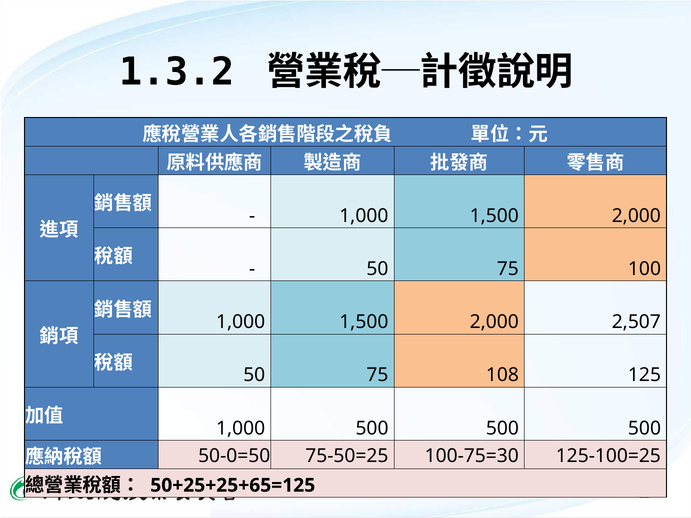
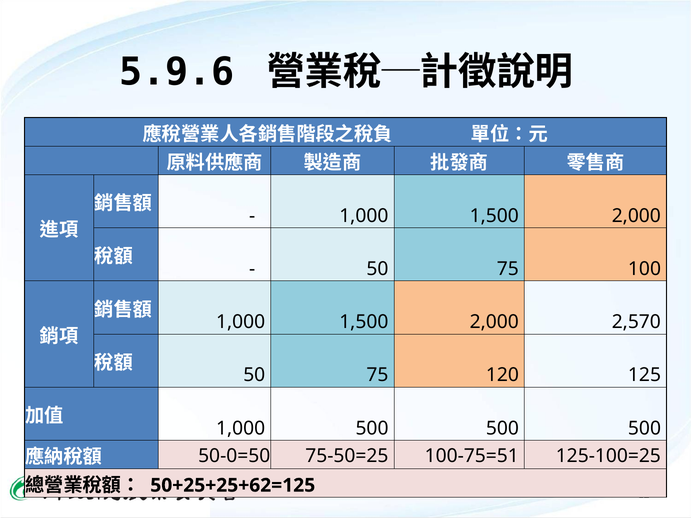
1.3.2: 1.3.2 -> 5.9.6 (177, 72)
2,507: 2,507 -> 2,570 (636, 322)
108: 108 -> 120 (502, 375)
100-75=30: 100-75=30 -> 100-75=51 (472, 456)
50+25+25+65=125: 50+25+25+65=125 -> 50+25+25+62=125 (233, 486)
